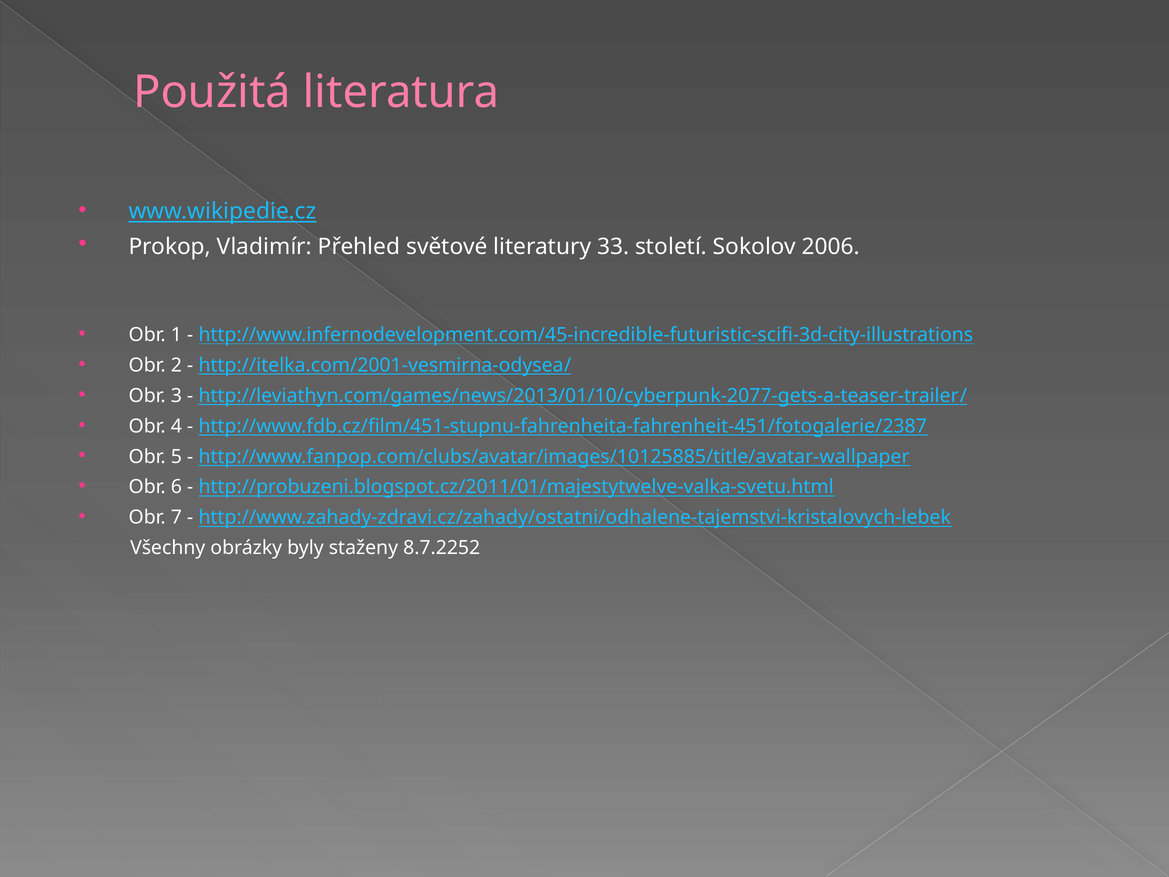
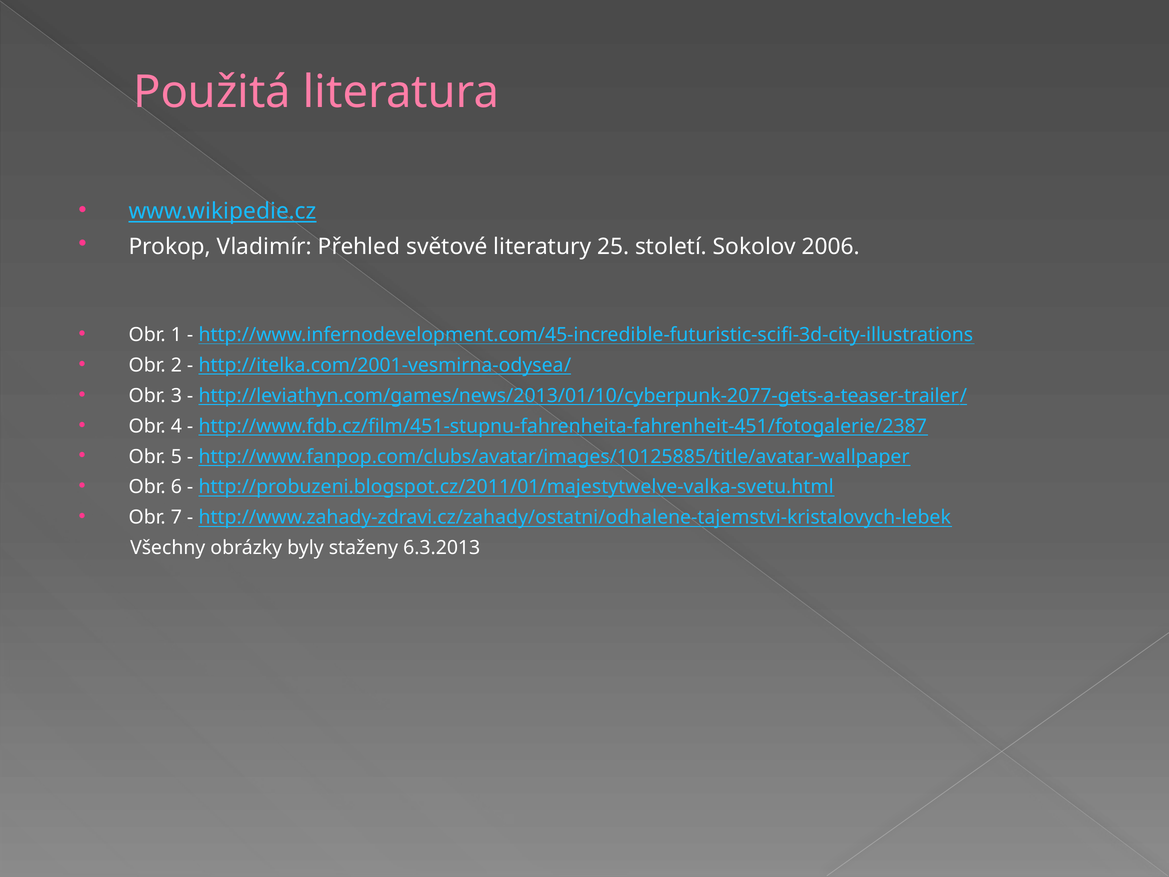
33: 33 -> 25 (613, 247)
8.7.2252: 8.7.2252 -> 6.3.2013 (442, 548)
